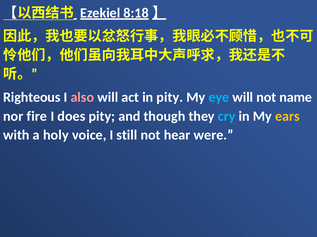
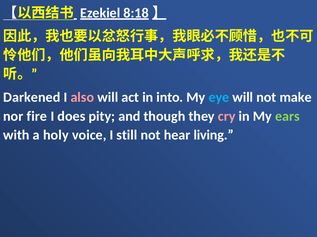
Righteous: Righteous -> Darkened (32, 98)
in pity: pity -> into (170, 98)
name: name -> make (296, 98)
cry colour: light blue -> pink (227, 117)
ears colour: yellow -> light green (287, 117)
were: were -> living (214, 135)
